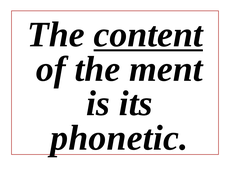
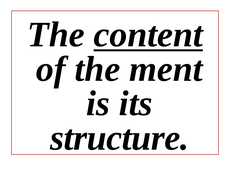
phonetic: phonetic -> structure (119, 138)
